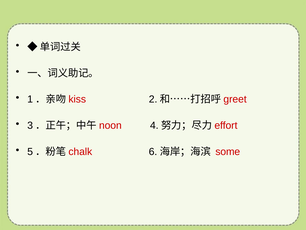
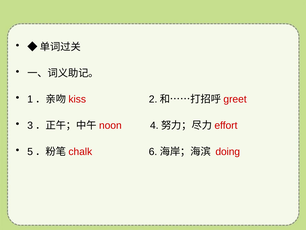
some: some -> doing (228, 151)
